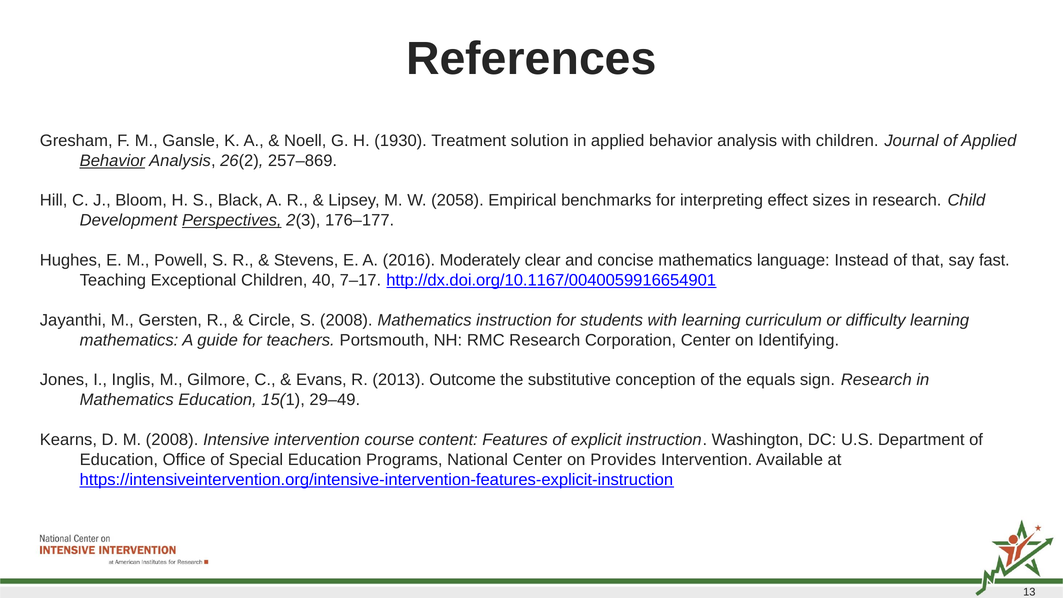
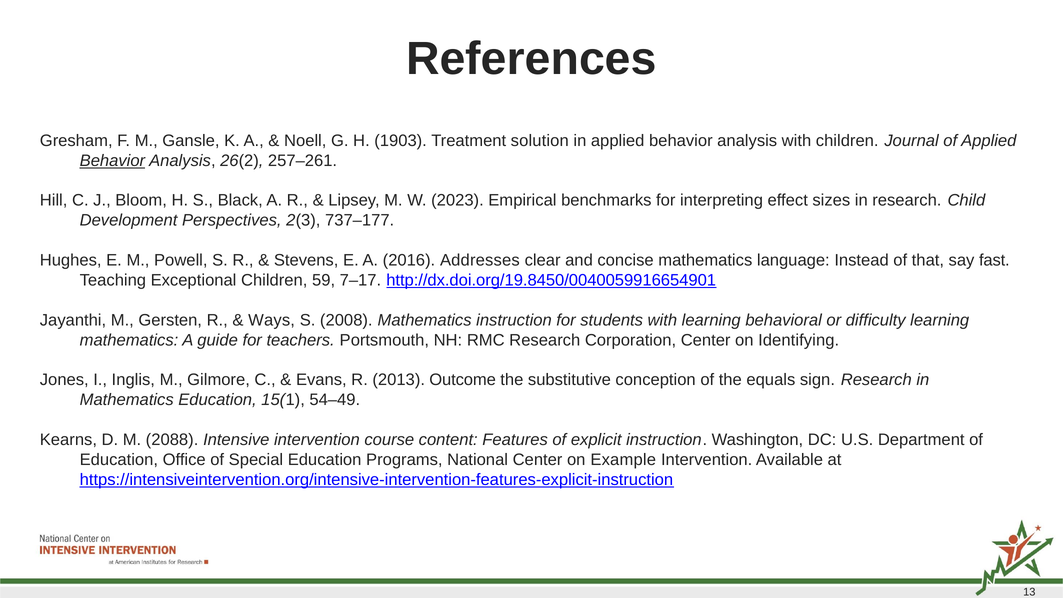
1930: 1930 -> 1903 (401, 141)
257–869: 257–869 -> 257–261 (303, 161)
2058: 2058 -> 2023 (457, 200)
Perspectives underline: present -> none (232, 220)
176–177: 176–177 -> 737–177 (360, 220)
Moderately: Moderately -> Addresses (480, 260)
40: 40 -> 59 (324, 280)
http://dx.doi.org/10.1167/0040059916654901: http://dx.doi.org/10.1167/0040059916654901 -> http://dx.doi.org/19.8450/0040059916654901 (551, 280)
Circle: Circle -> Ways (272, 320)
curriculum: curriculum -> behavioral (784, 320)
29–49: 29–49 -> 54–49 (335, 400)
M 2008: 2008 -> 2088 (172, 440)
Provides: Provides -> Example (623, 460)
